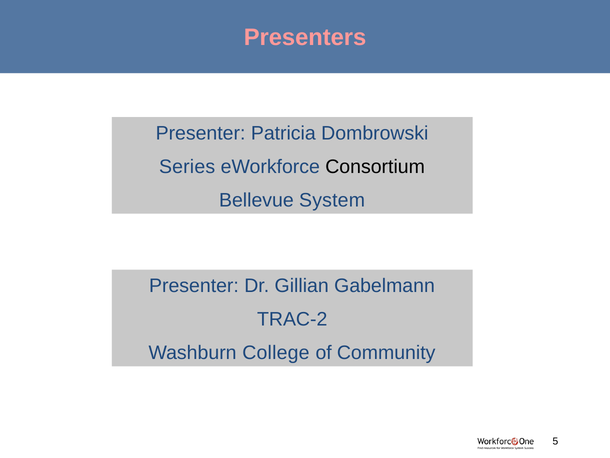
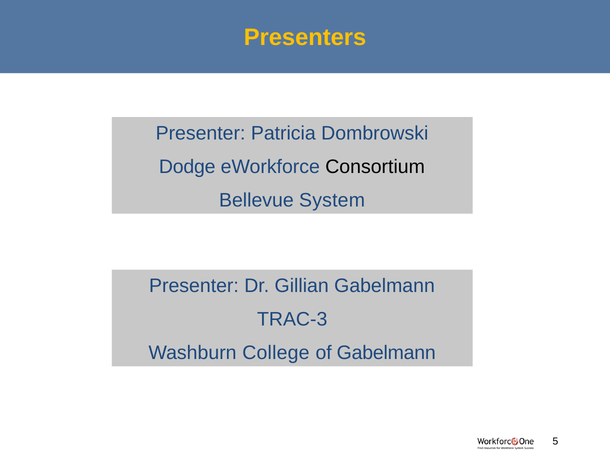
Presenters colour: pink -> yellow (305, 37)
Series: Series -> Dodge (187, 167)
TRAC-2: TRAC-2 -> TRAC-3 (292, 319)
of Community: Community -> Gabelmann (386, 353)
